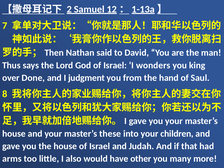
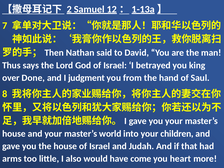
wonders: wonders -> betrayed (153, 65)
these: these -> world (110, 134)
other: other -> come (141, 159)
many: many -> heart (180, 159)
